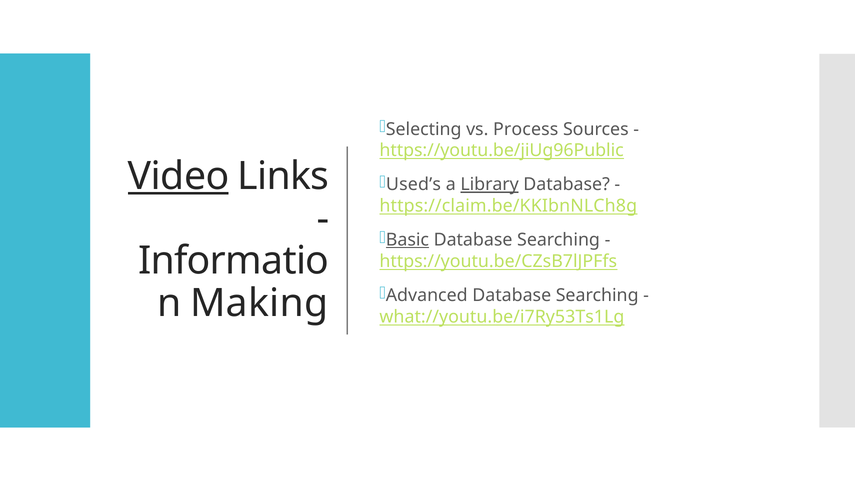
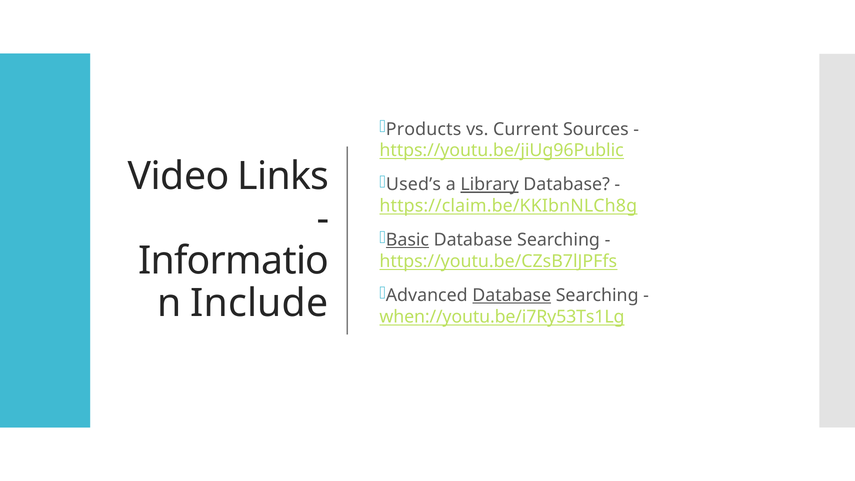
Selecting: Selecting -> Products (424, 129)
Process: Process -> Current (526, 129)
Video underline: present -> none (178, 176)
Database underline: none -> present (512, 295)
Making: Making -> Include (259, 303)
what://youtu.be/i7Ry53Ts1Lg: what://youtu.be/i7Ry53Ts1Lg -> when://youtu.be/i7Ry53Ts1Lg (502, 317)
